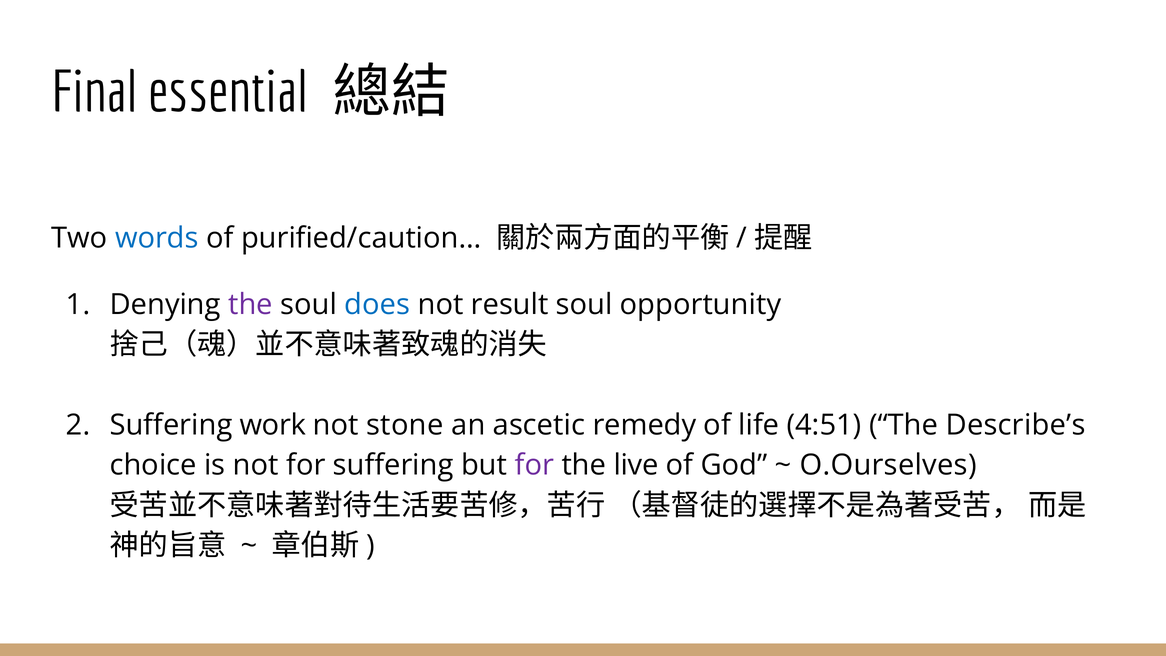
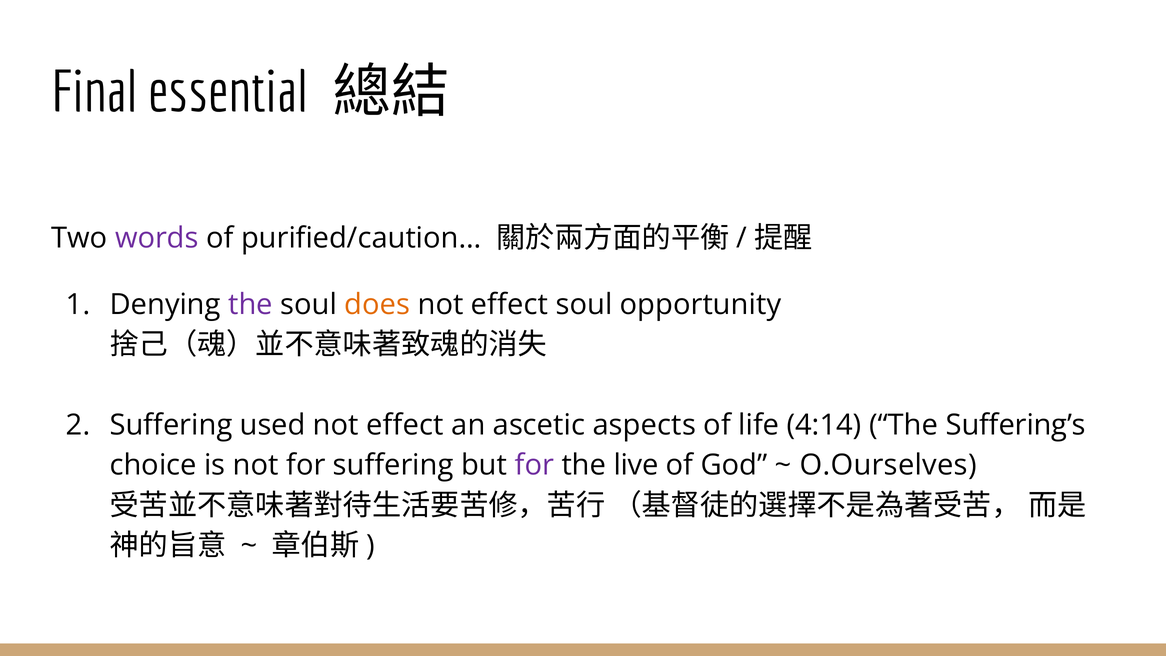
words colour: blue -> purple (157, 238)
does colour: blue -> orange (377, 304)
result: result -> effect (510, 304)
work: work -> used (273, 425)
stone: stone -> effect (405, 425)
remedy: remedy -> aspects (644, 425)
4:51: 4:51 -> 4:14 (824, 425)
Describe’s: Describe’s -> Suffering’s (1016, 425)
